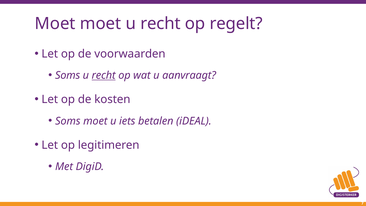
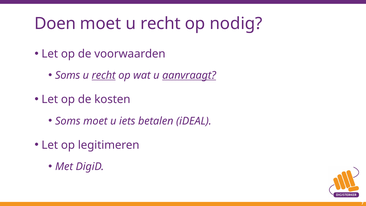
Moet: Moet -> Doen (55, 24)
regelt: regelt -> nodig (236, 24)
aanvraagt underline: none -> present (189, 75)
